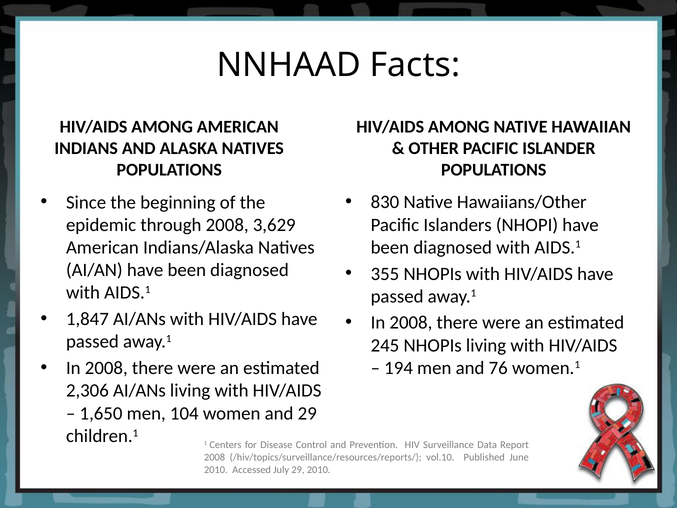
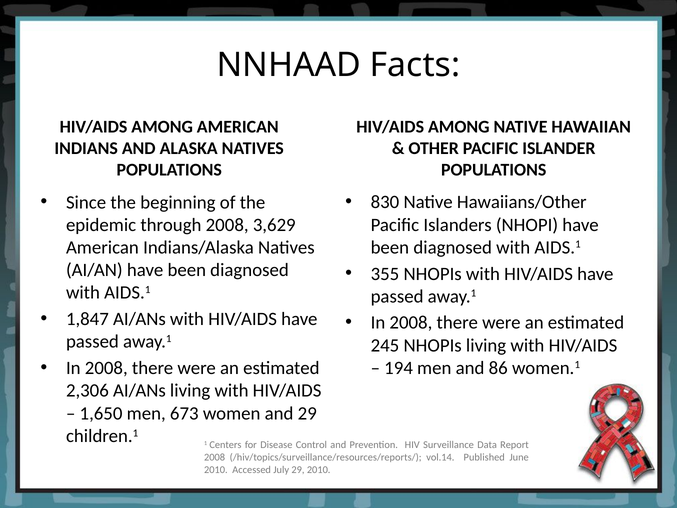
76: 76 -> 86 (498, 368)
104: 104 -> 673 (184, 413)
vol.10: vol.10 -> vol.14 (440, 457)
